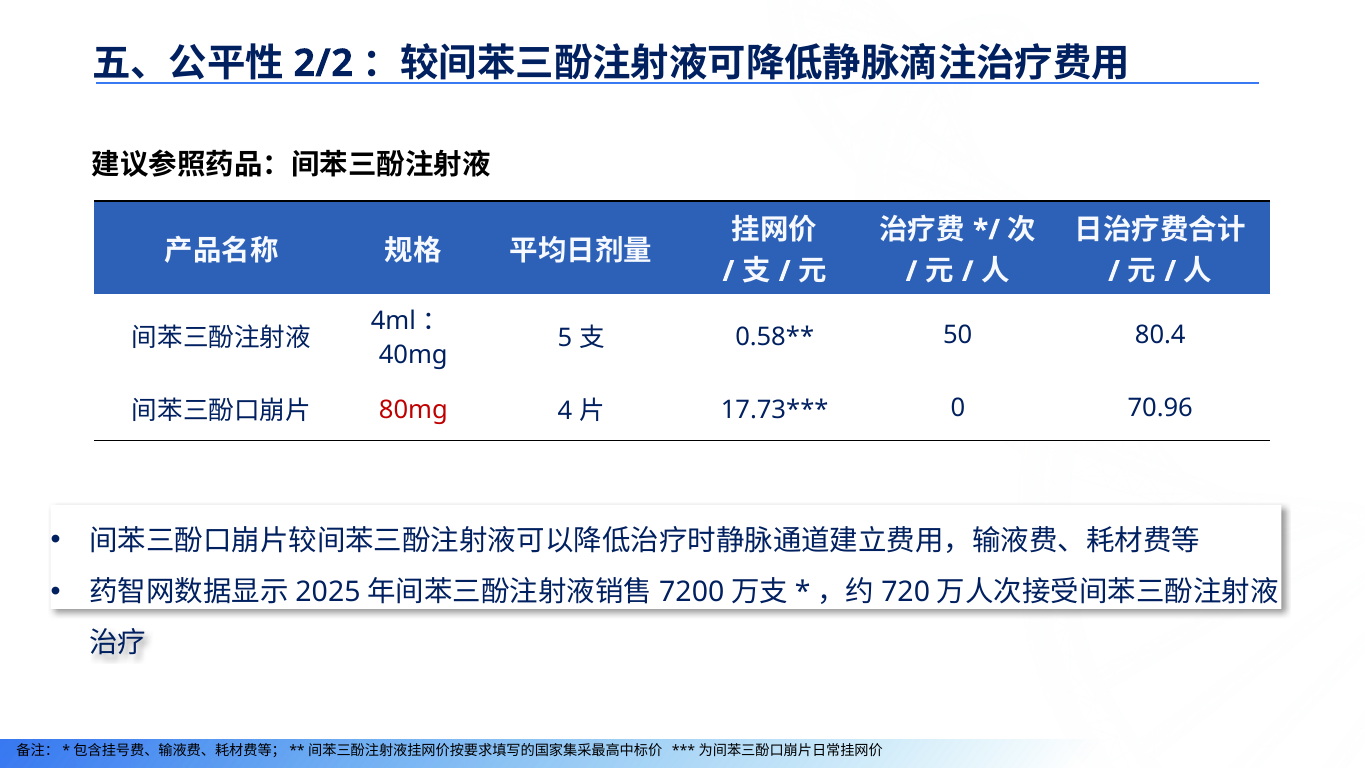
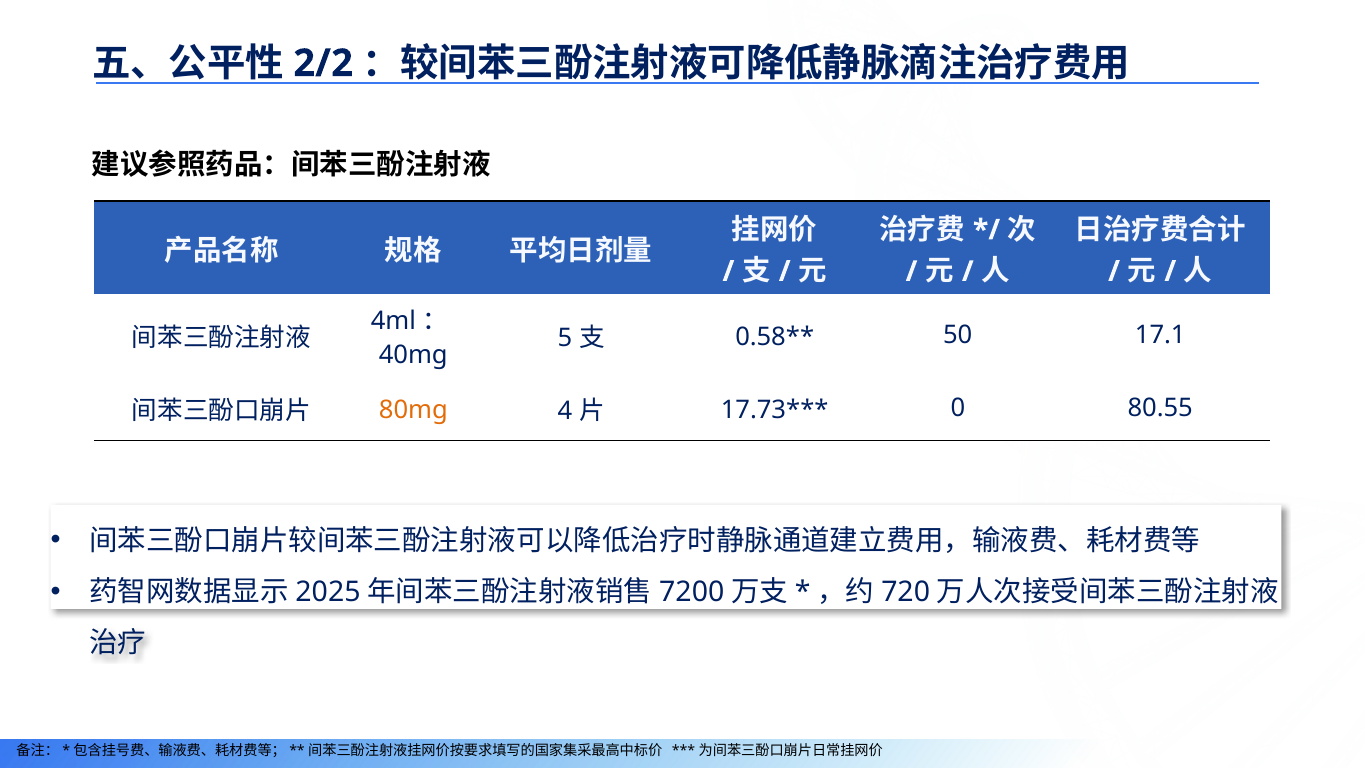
80.4: 80.4 -> 17.1 (1160, 335)
80mg colour: red -> orange (413, 410)
70.96: 70.96 -> 80.55 (1160, 408)
